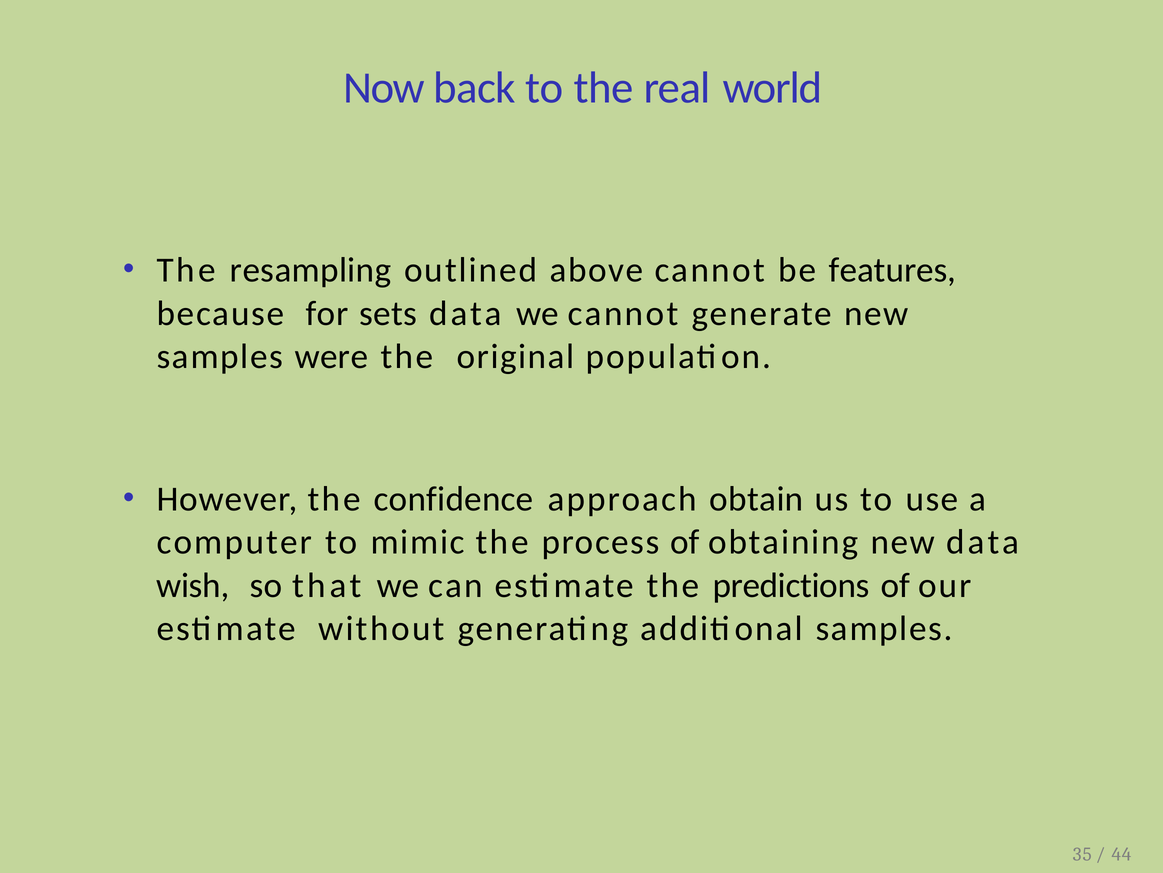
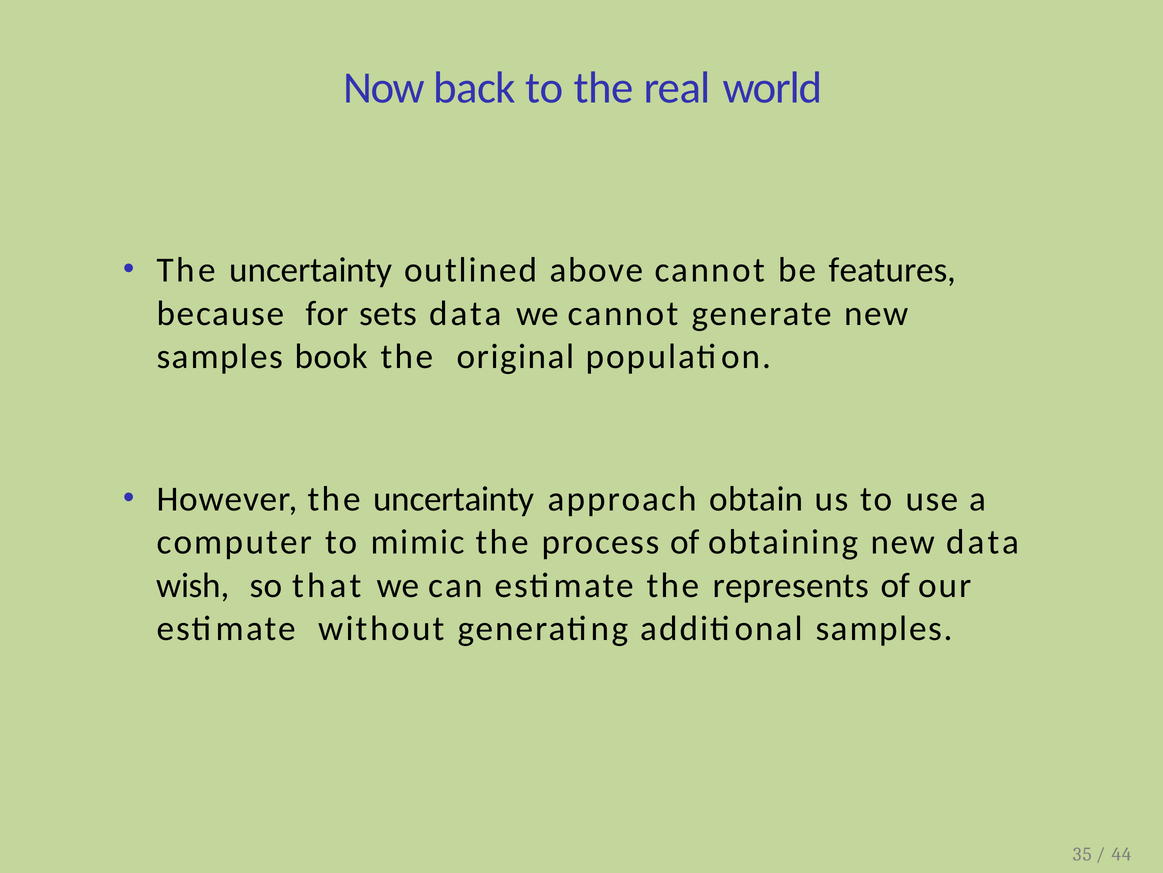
resampling: resampling -> uncertainty (311, 270)
were: were -> book (331, 357)
However the confidence: confidence -> uncertainty (454, 499)
predictions: predictions -> represents (791, 585)
